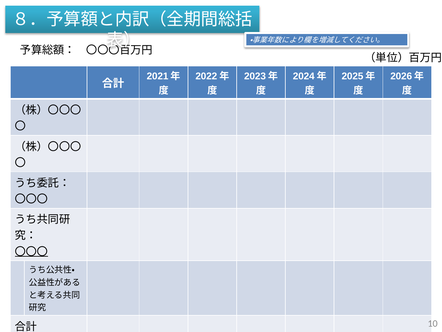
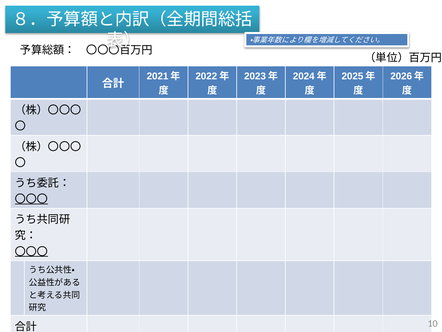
〇〇〇 underline: none -> present (31, 199)
